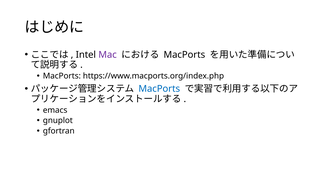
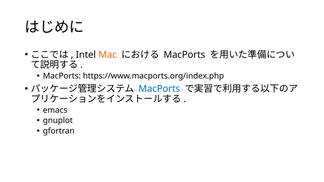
Mac colour: purple -> orange (108, 55)
